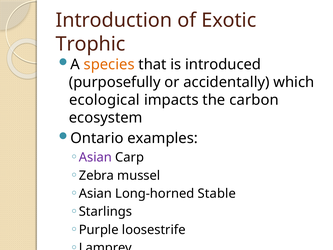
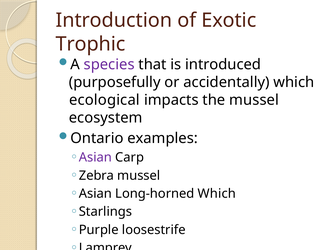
species colour: orange -> purple (109, 64)
the carbon: carbon -> mussel (254, 100)
Long-horned Stable: Stable -> Which (217, 193)
